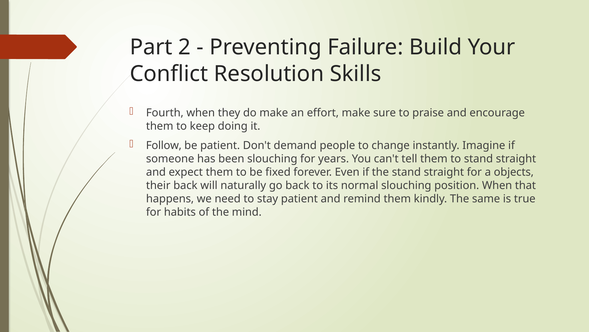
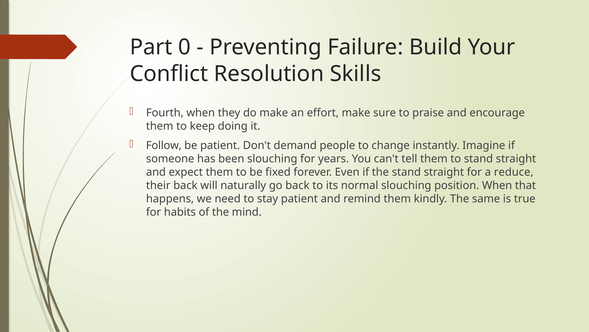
2: 2 -> 0 (185, 47)
objects: objects -> reduce (514, 172)
